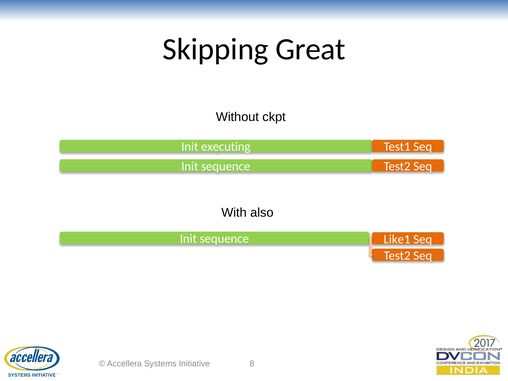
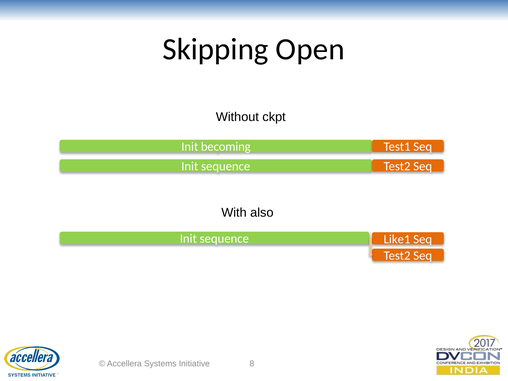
Great: Great -> Open (310, 49)
executing: executing -> becoming (226, 147)
